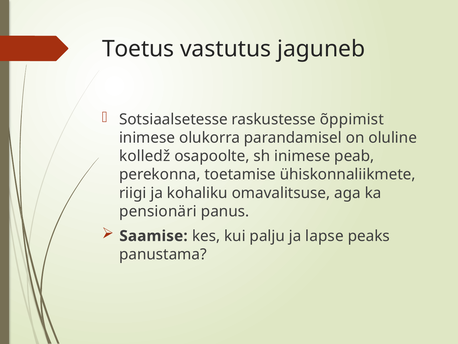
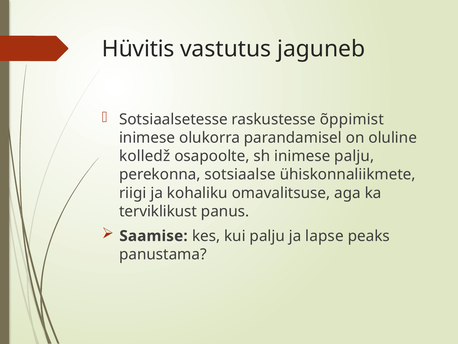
Toetus: Toetus -> Hüvitis (138, 49)
inimese peab: peab -> palju (354, 156)
toetamise: toetamise -> sotsiaalse (240, 174)
pensionäri: pensionäri -> terviklikust (158, 211)
